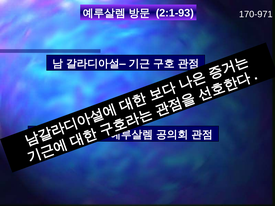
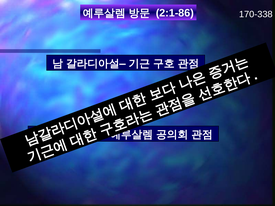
2:1-93: 2:1-93 -> 2:1-86 (175, 13)
170-971: 170-971 -> 170-338 (256, 14)
